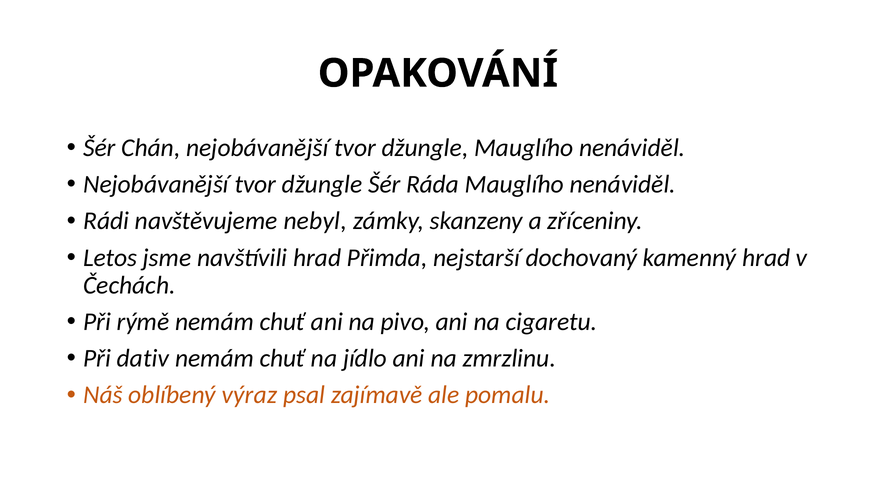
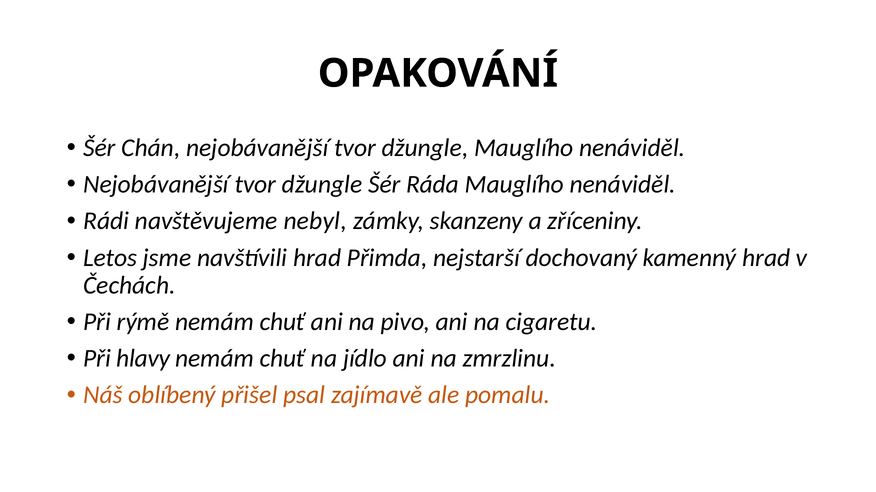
dativ: dativ -> hlavy (143, 359)
výraz: výraz -> přišel (250, 396)
